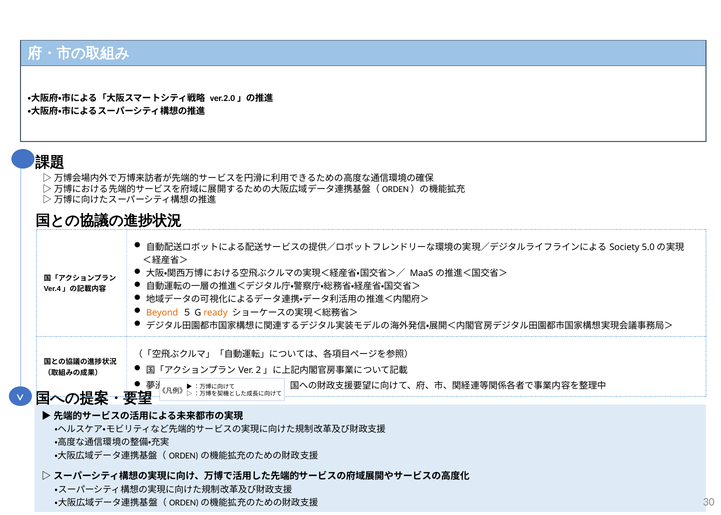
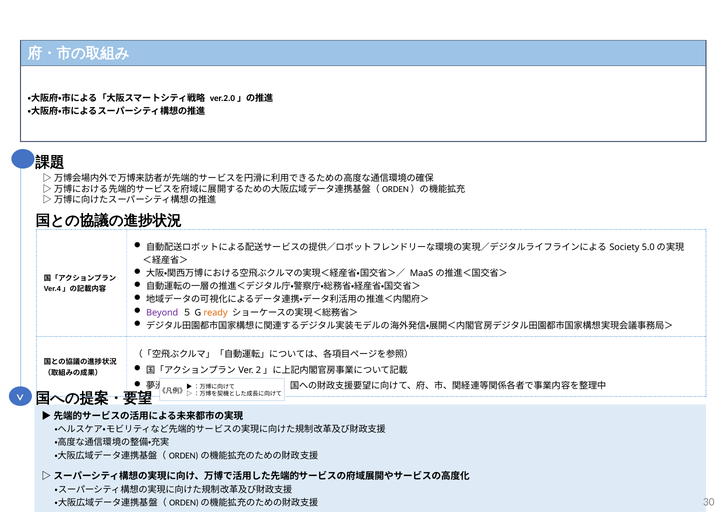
Beyond colour: orange -> purple (162, 312)
